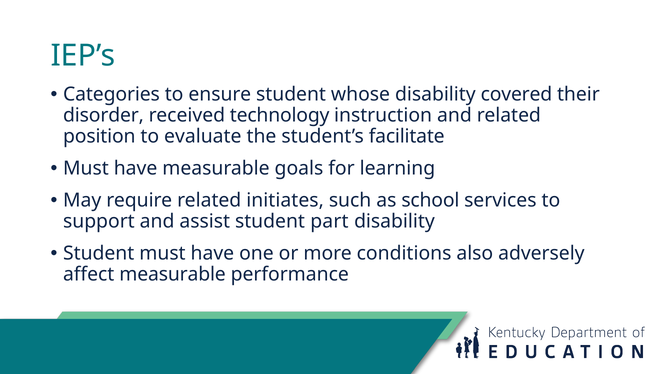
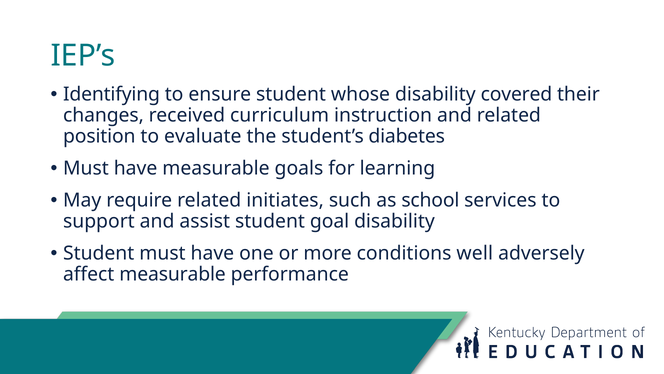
Categories: Categories -> Identifying (112, 94)
disorder: disorder -> changes (103, 115)
technology: technology -> curriculum (280, 115)
facilitate: facilitate -> diabetes (407, 136)
part: part -> goal (330, 221)
also: also -> well (475, 253)
